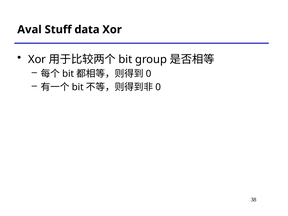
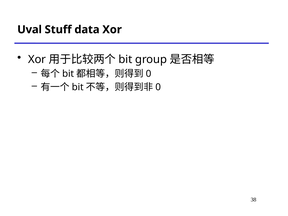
Aval: Aval -> Uval (30, 30)
